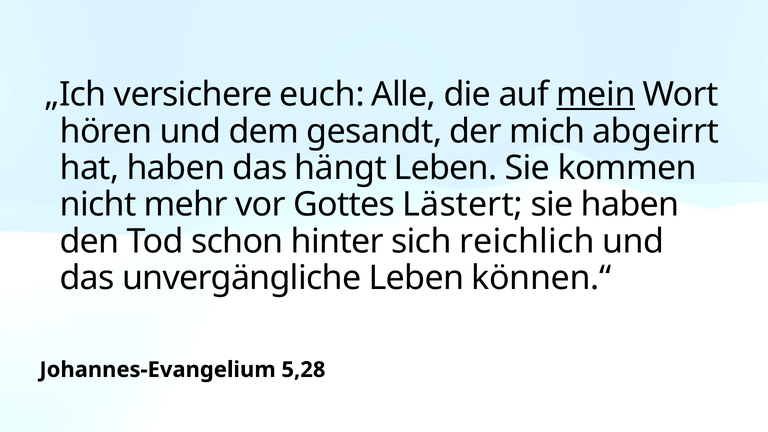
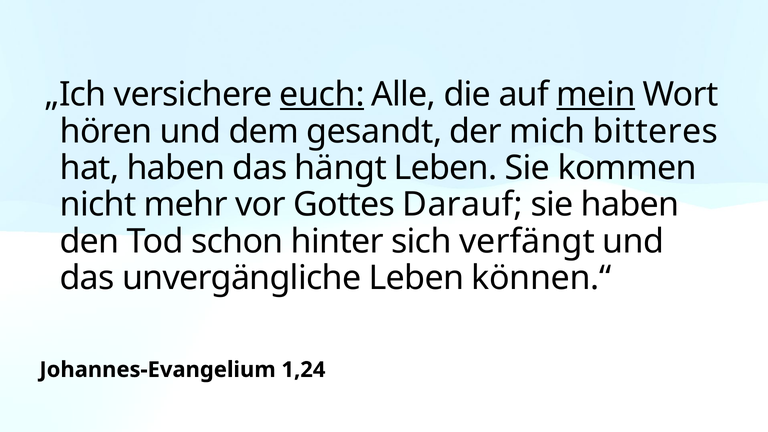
euch underline: none -> present (322, 95)
abgeirrt: abgeirrt -> bitteres (655, 131)
Lästert: Lästert -> Darauf (463, 205)
reichlich: reichlich -> verfängt (527, 241)
5,28: 5,28 -> 1,24 (303, 370)
